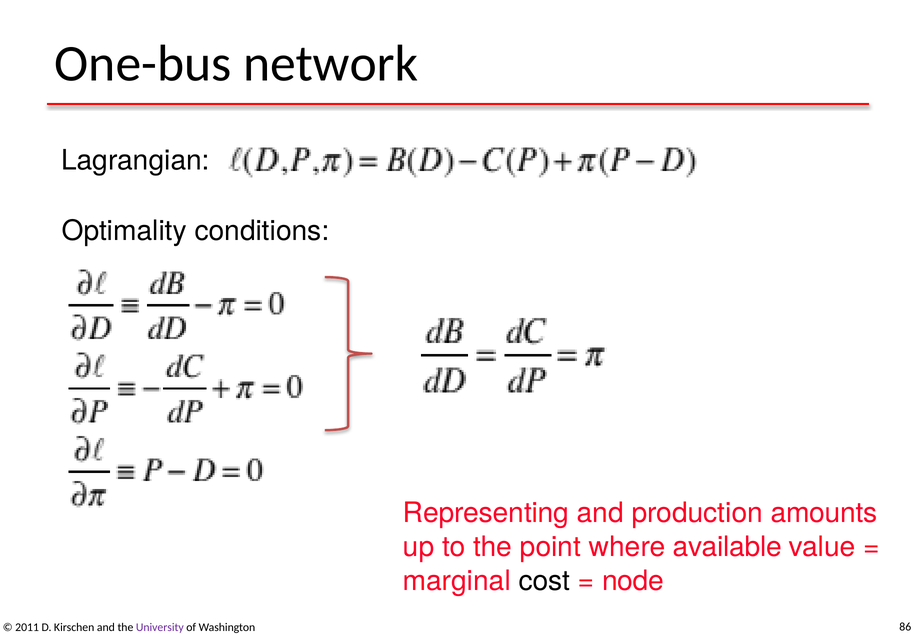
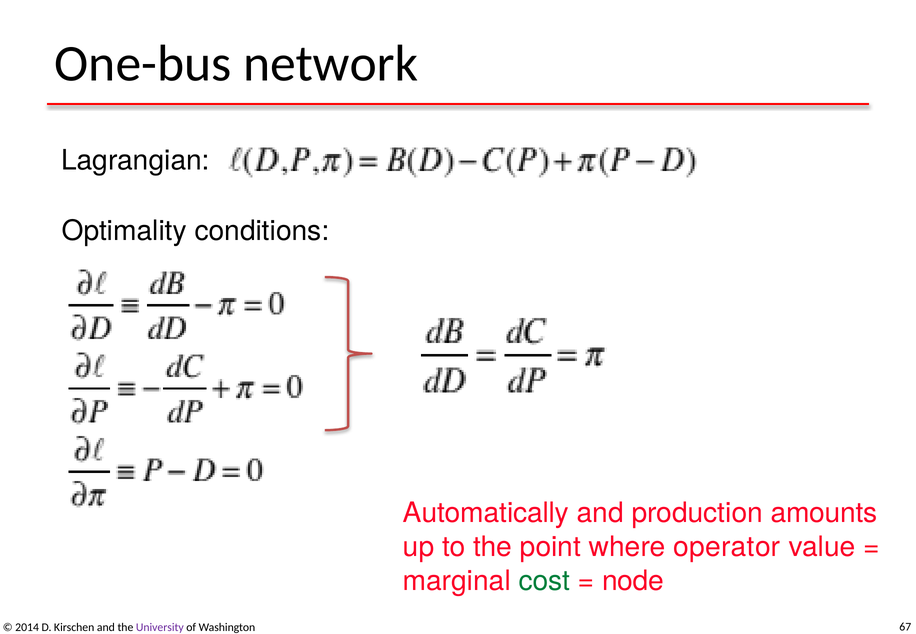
Representing: Representing -> Automatically (486, 513)
available: available -> operator (727, 547)
cost colour: black -> green (544, 581)
2011: 2011 -> 2014 (27, 628)
86: 86 -> 67 (905, 627)
